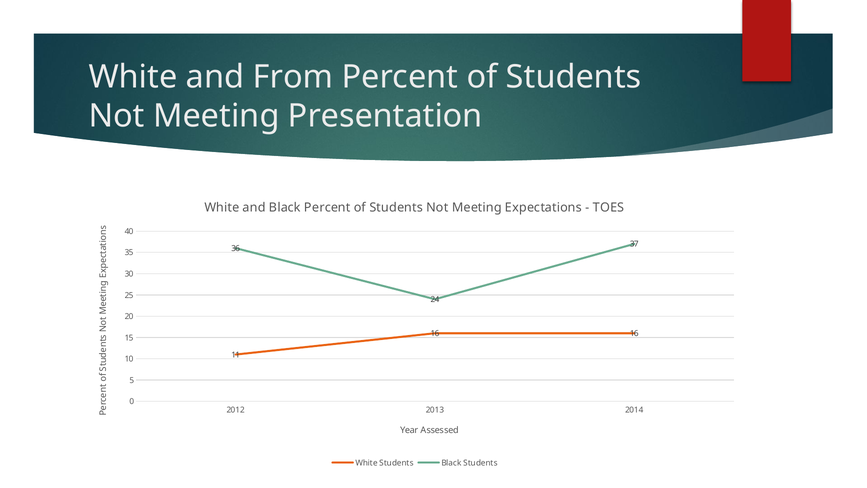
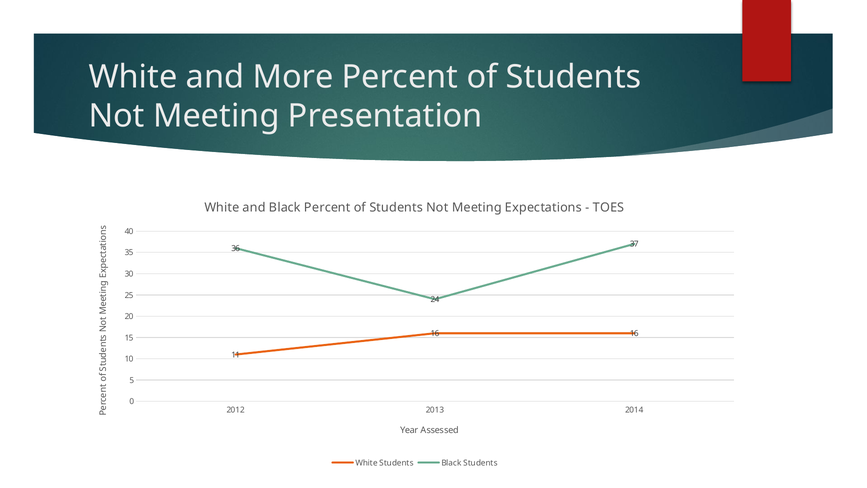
From: From -> More (293, 77)
